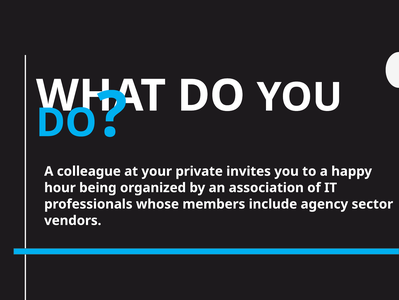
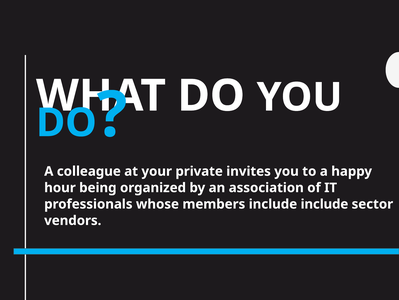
include agency: agency -> include (324, 204)
